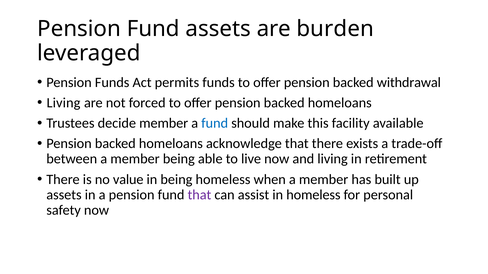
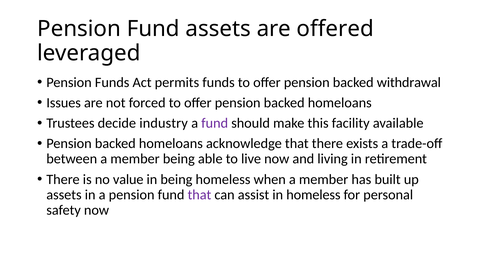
burden: burden -> offered (335, 29)
Living: Living -> Issues (64, 103)
decide member: member -> industry (164, 123)
fund colour: blue -> purple (215, 123)
